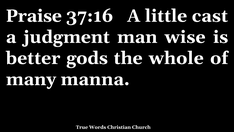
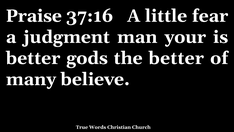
cast: cast -> fear (210, 16)
wise: wise -> your (185, 37)
the whole: whole -> better (176, 58)
manna: manna -> believe (95, 79)
